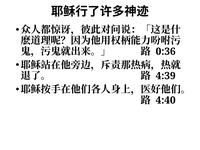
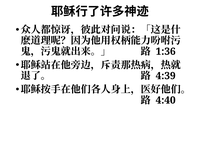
0:36: 0:36 -> 1:36 (166, 51)
